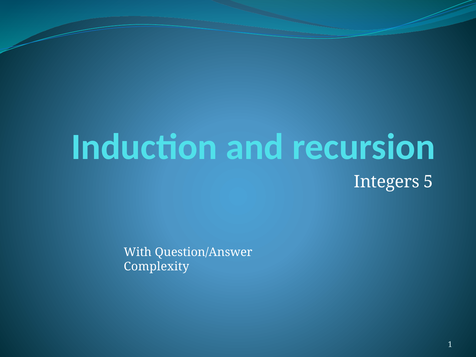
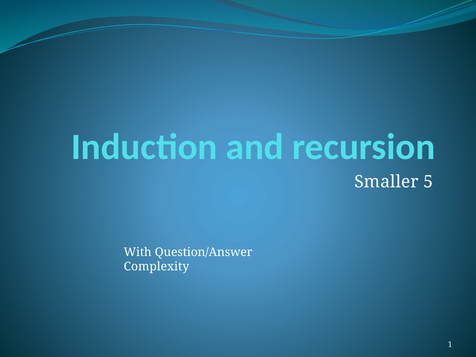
Integers: Integers -> Smaller (387, 182)
